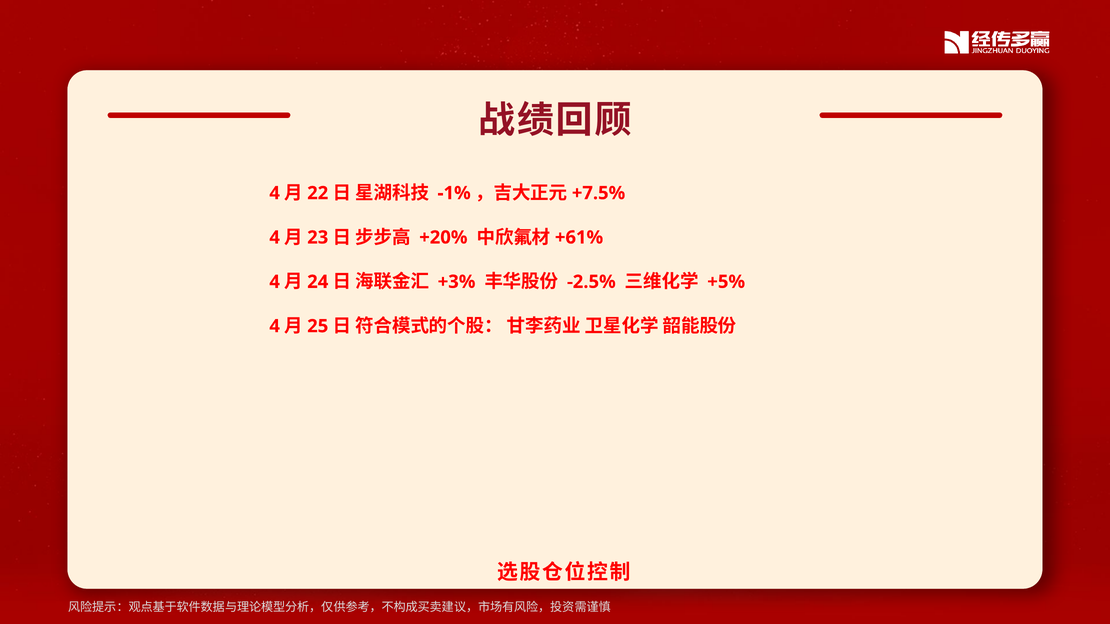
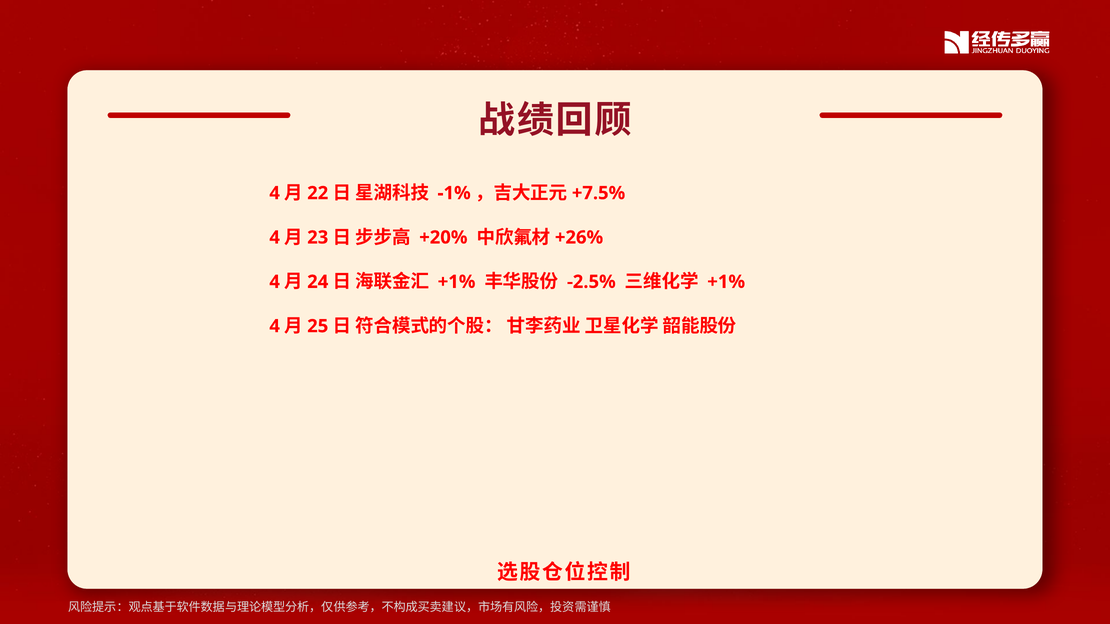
+61%: +61% -> +26% (579, 238)
+3%: +3% -> +1% (457, 282)
+5%: +5% -> +1% (726, 282)
